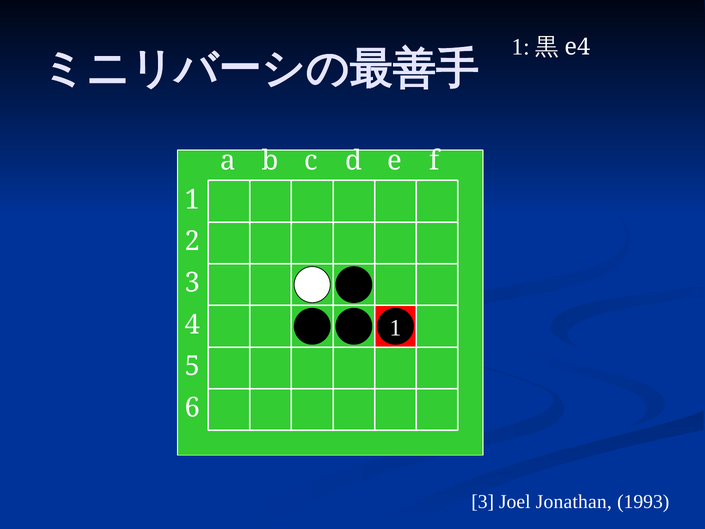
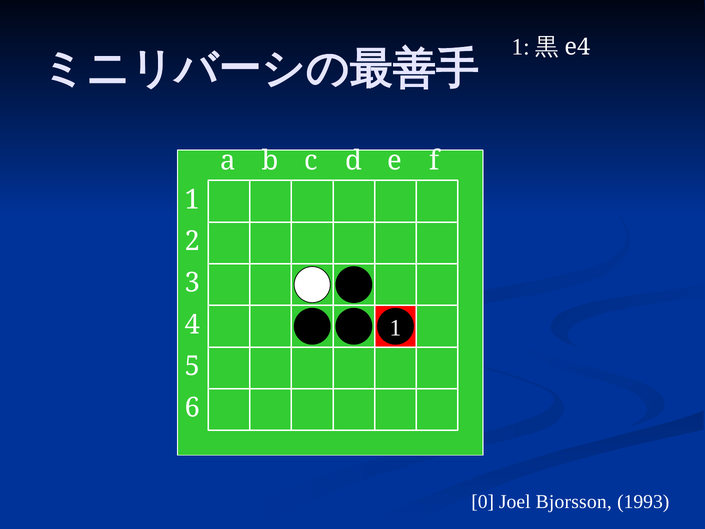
3: 3 -> 0 (483, 502)
Jonathan: Jonathan -> Bjorsson (574, 502)
